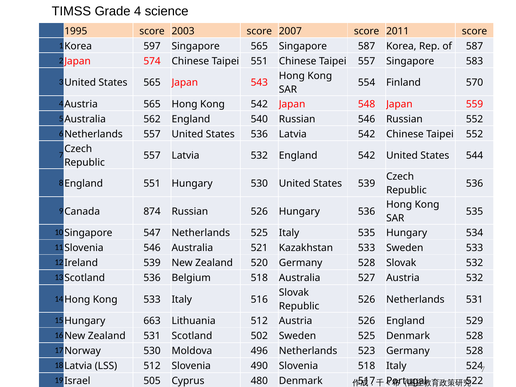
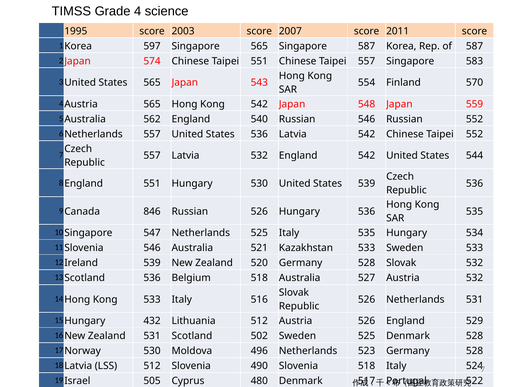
874: 874 -> 846 (152, 211)
663: 663 -> 432 (152, 321)
